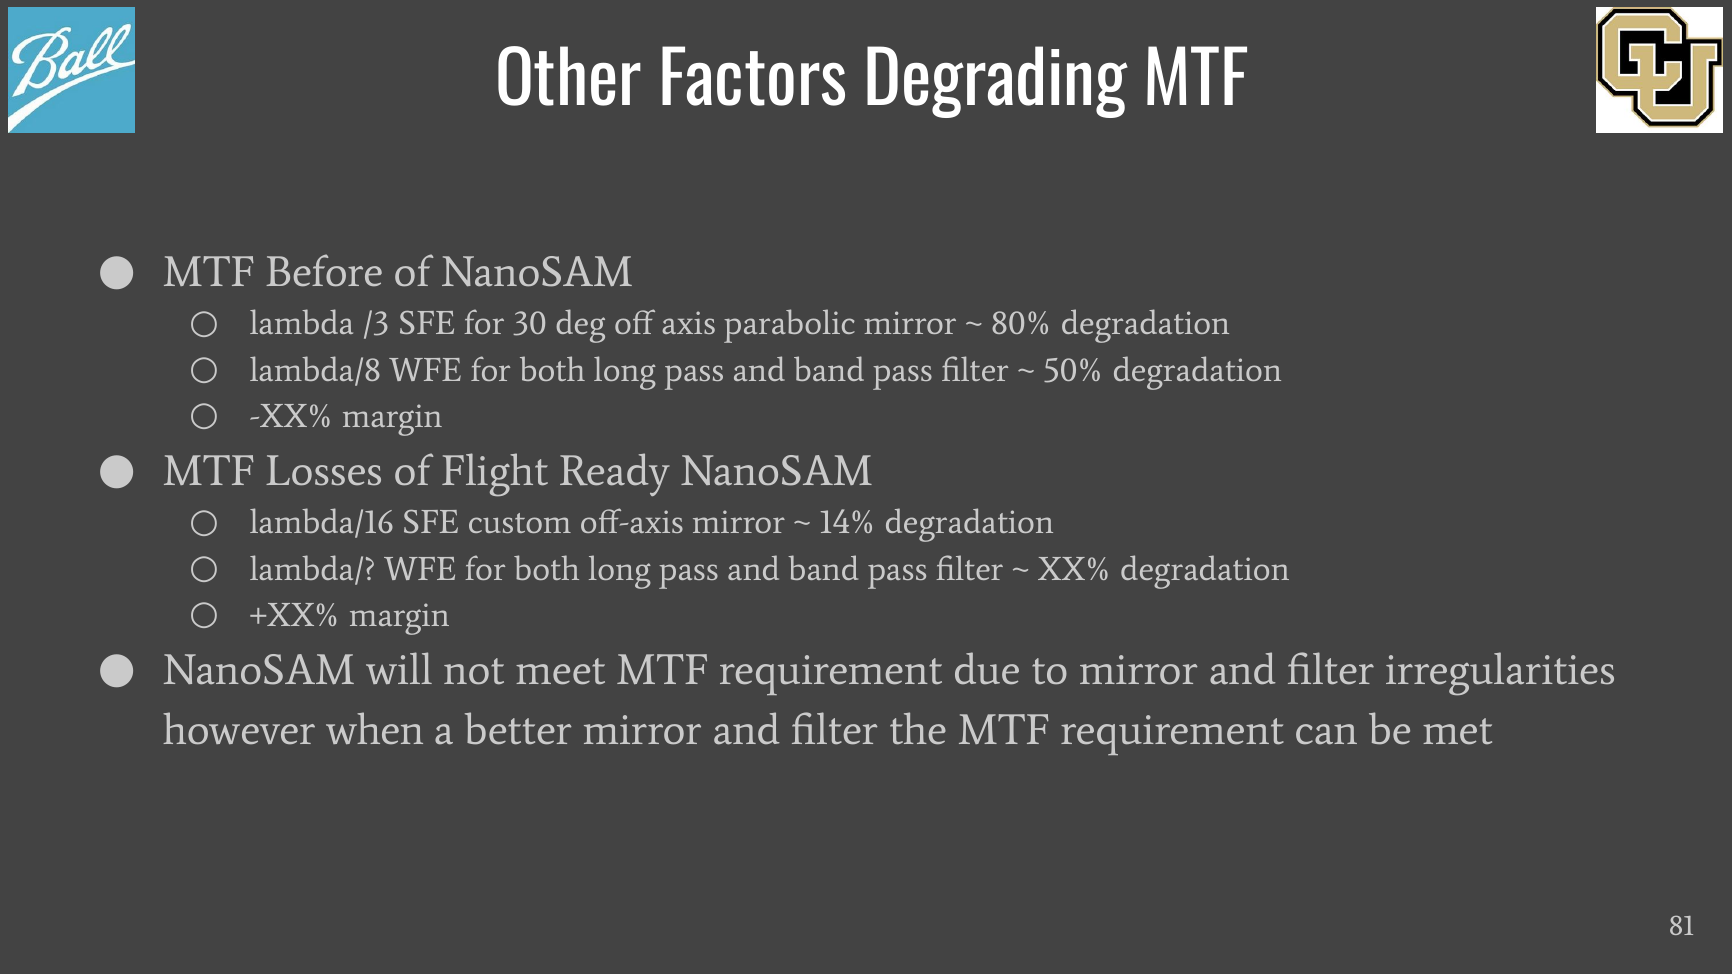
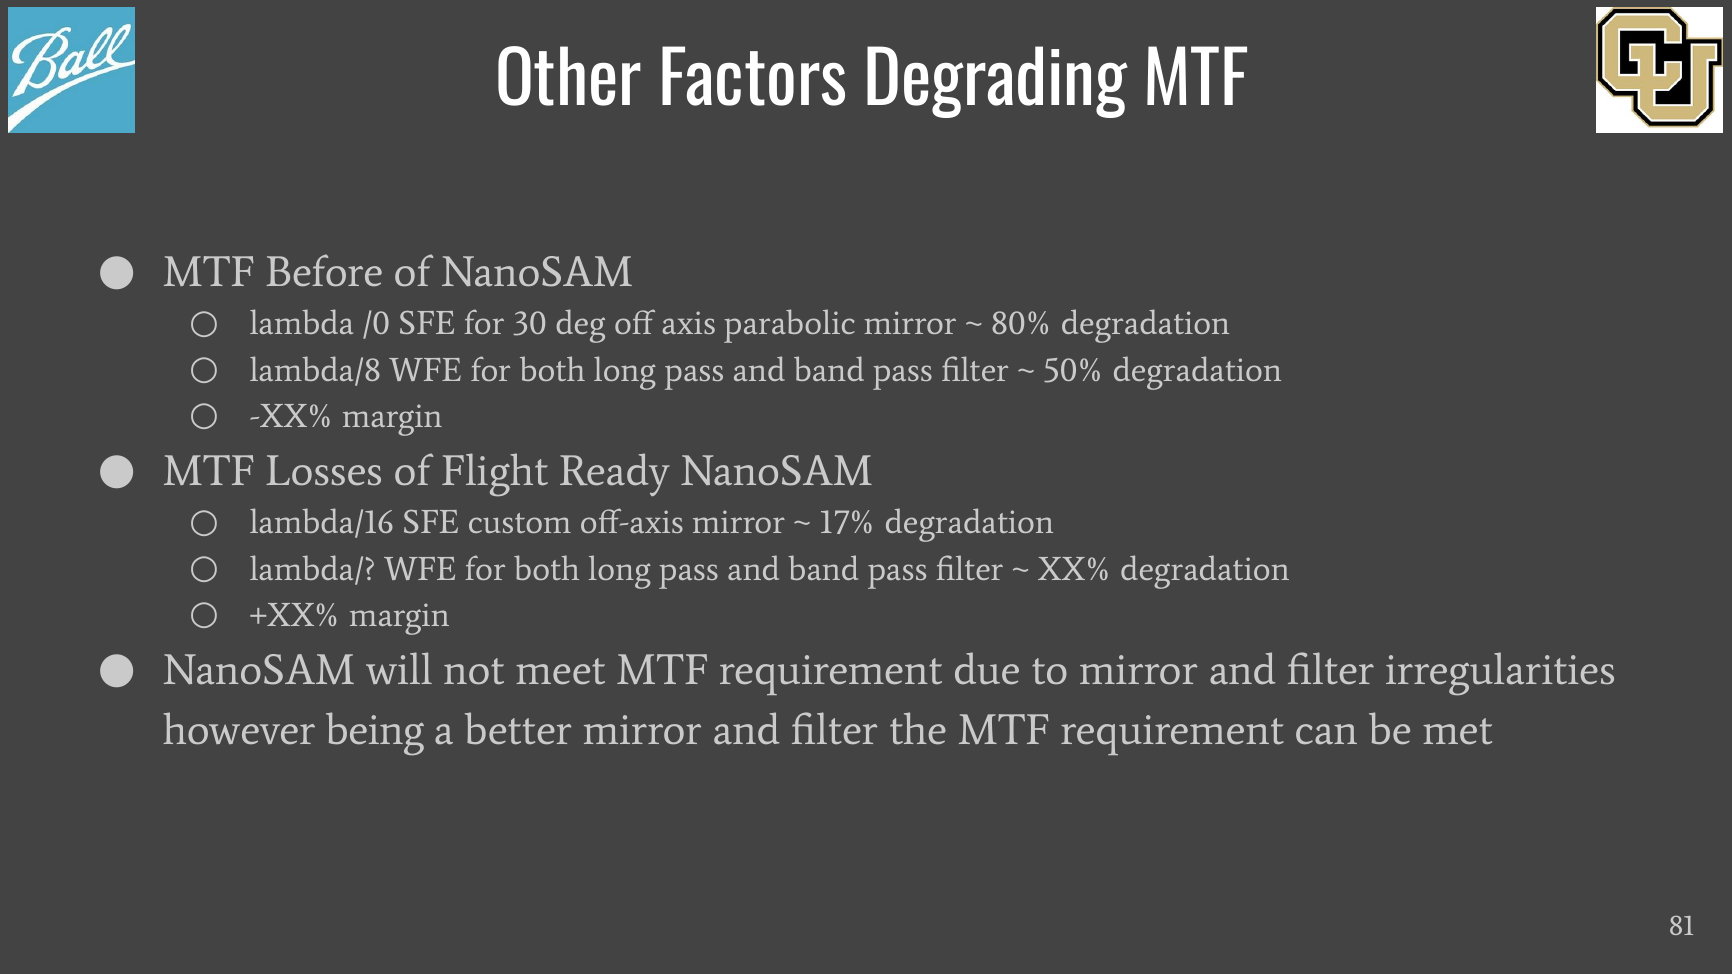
/3: /3 -> /0 (376, 324)
14%: 14% -> 17% (848, 523)
when: when -> being (375, 730)
